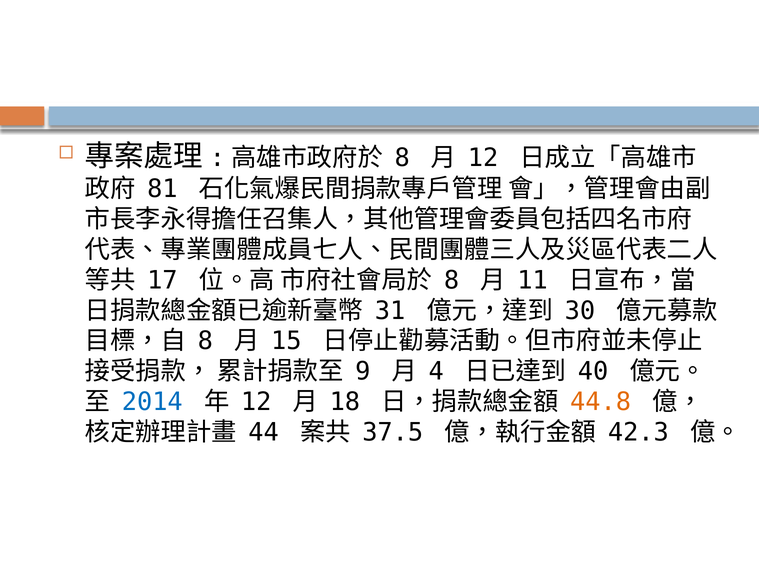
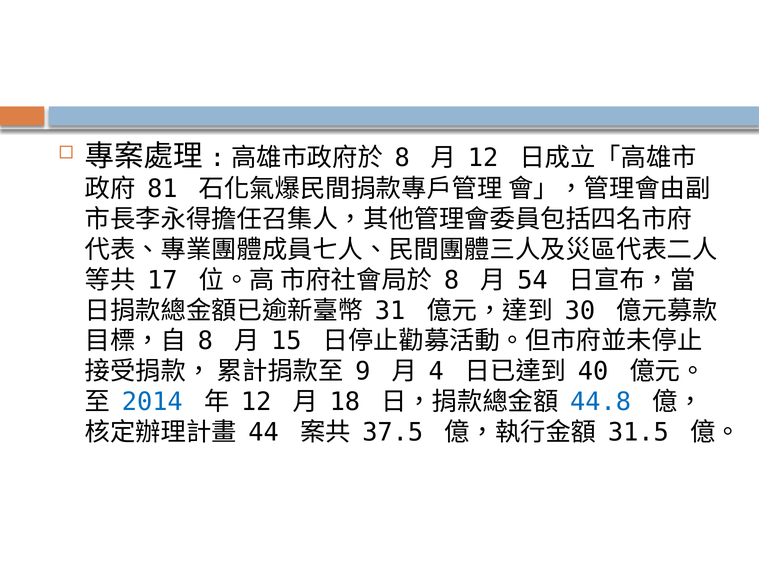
11: 11 -> 54 (532, 280)
44.8 colour: orange -> blue (601, 401)
42.3: 42.3 -> 31.5 (638, 432)
